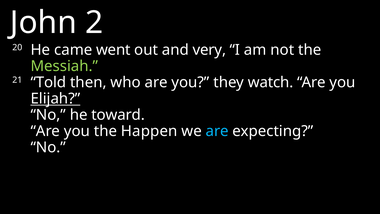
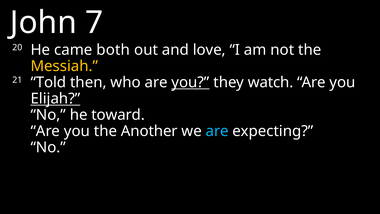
2: 2 -> 7 (94, 23)
went: went -> both (113, 50)
very: very -> love (209, 50)
Messiah colour: light green -> yellow (64, 66)
you underline: none -> present (190, 82)
Happen: Happen -> Another (149, 131)
